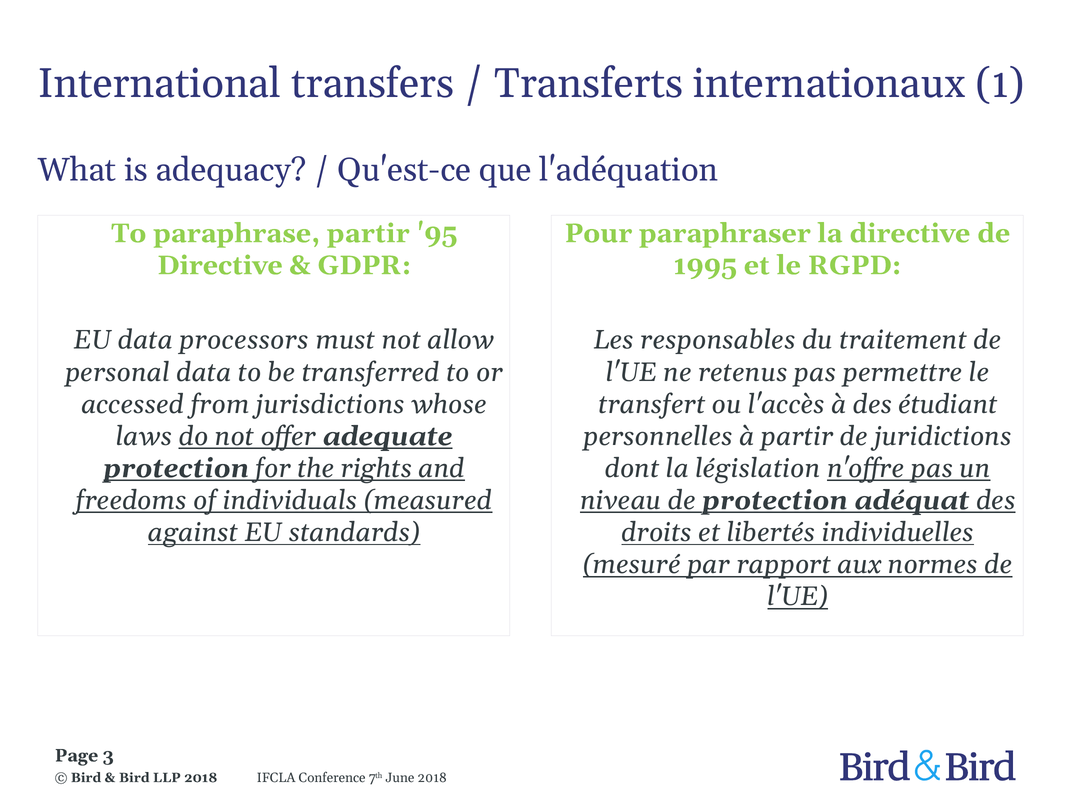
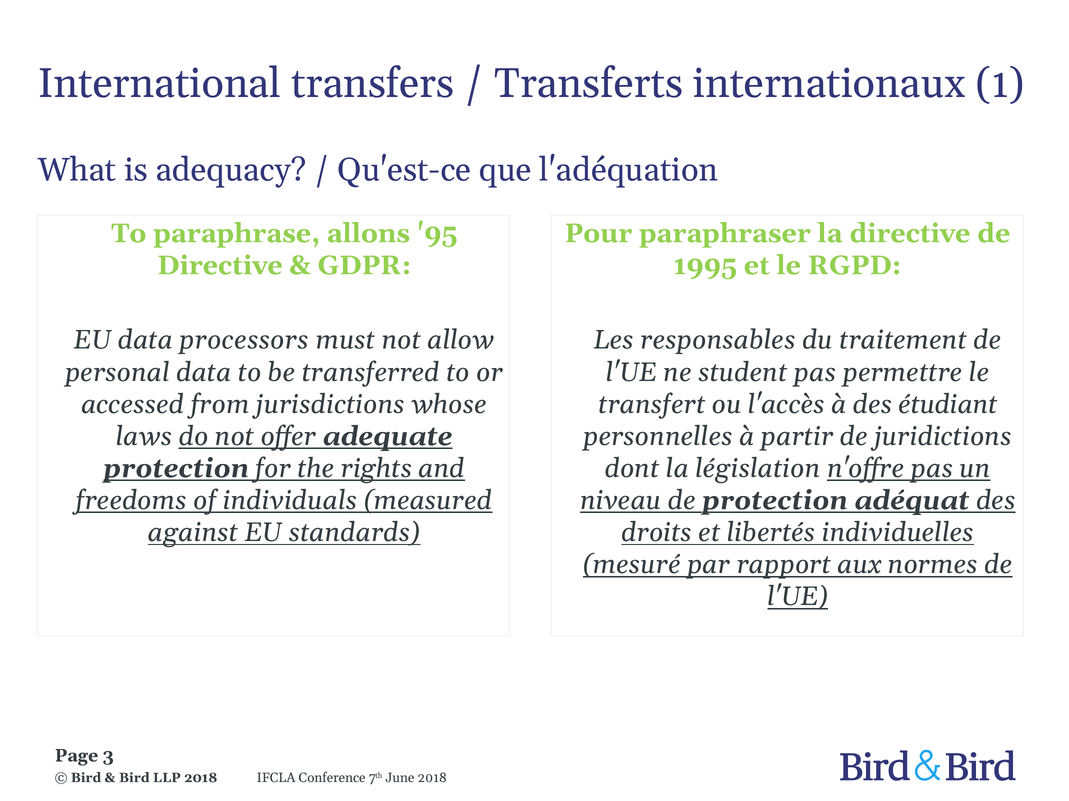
paraphrase partir: partir -> allons (368, 234)
retenus: retenus -> student (743, 373)
